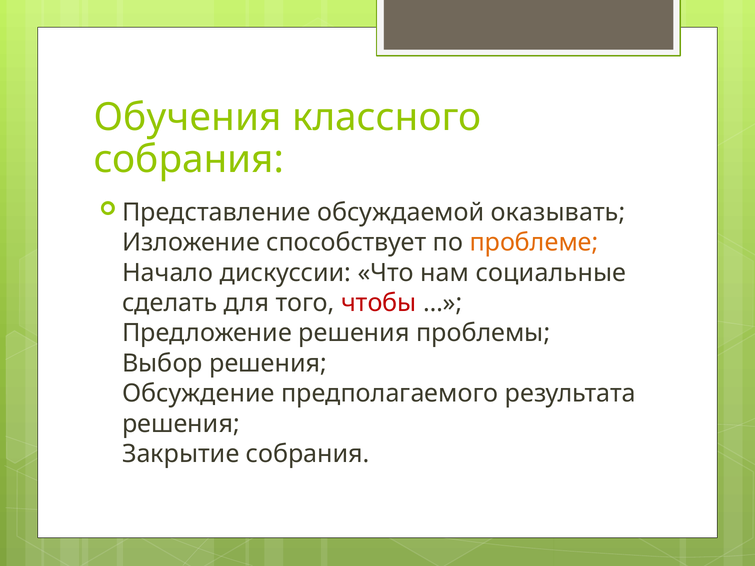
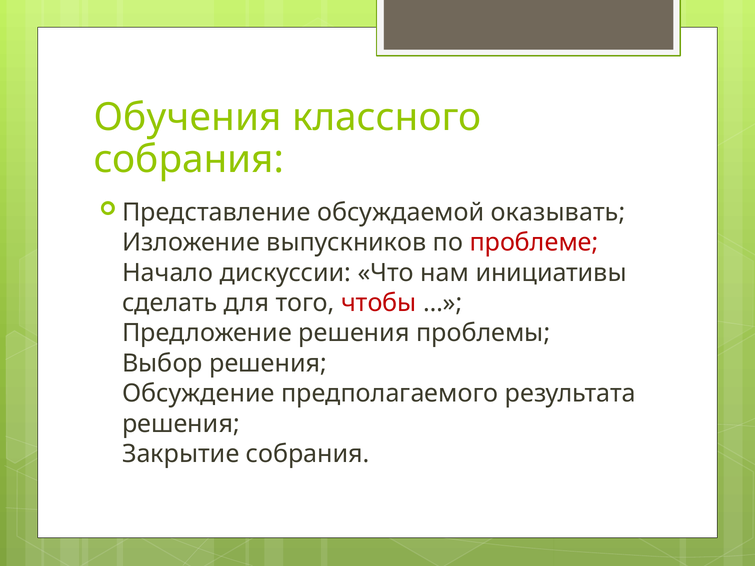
способствует: способствует -> выпускников (346, 243)
проблеме colour: orange -> red (534, 243)
социальные: социальные -> инициативы (551, 273)
